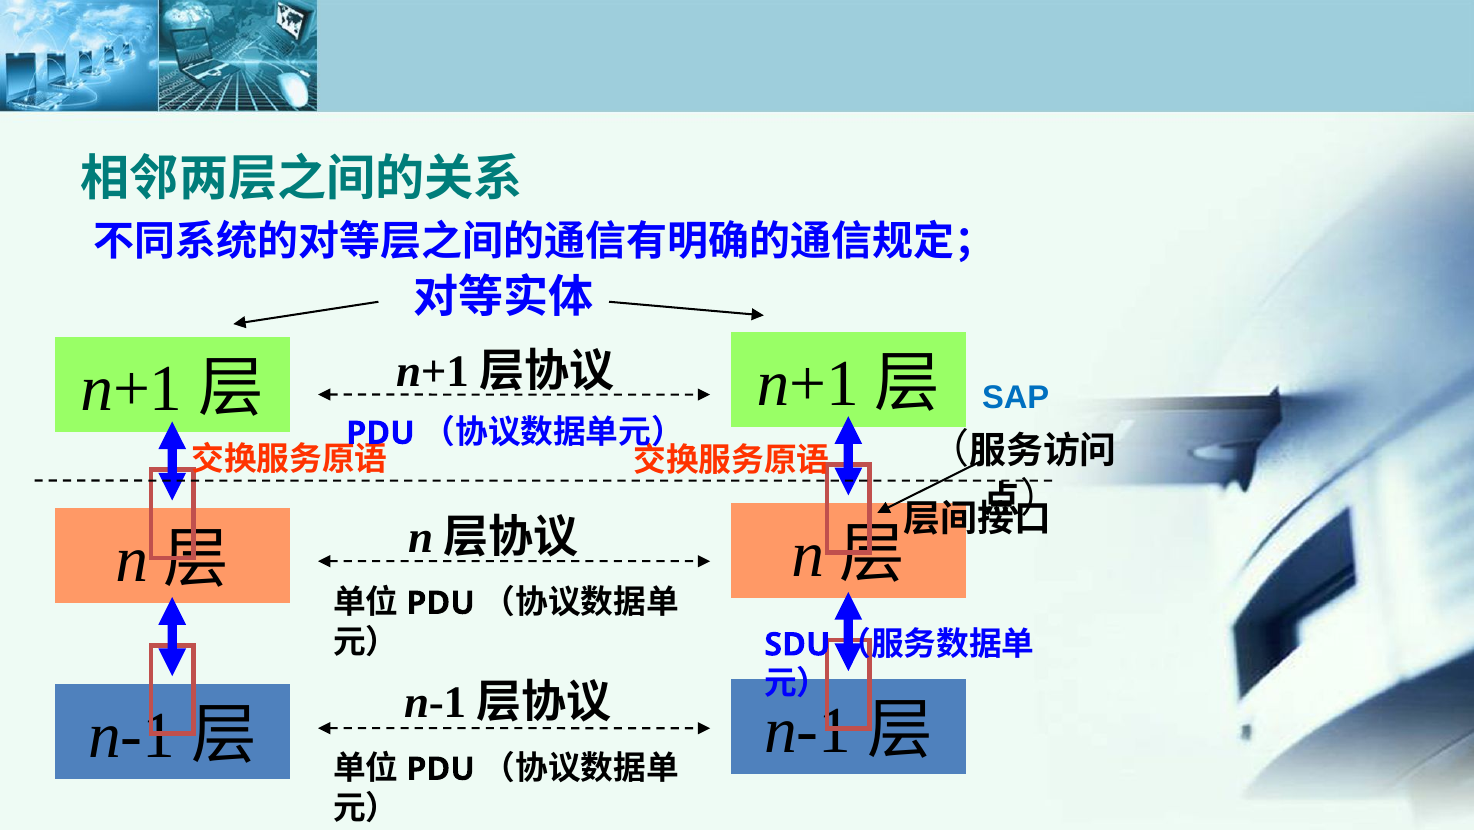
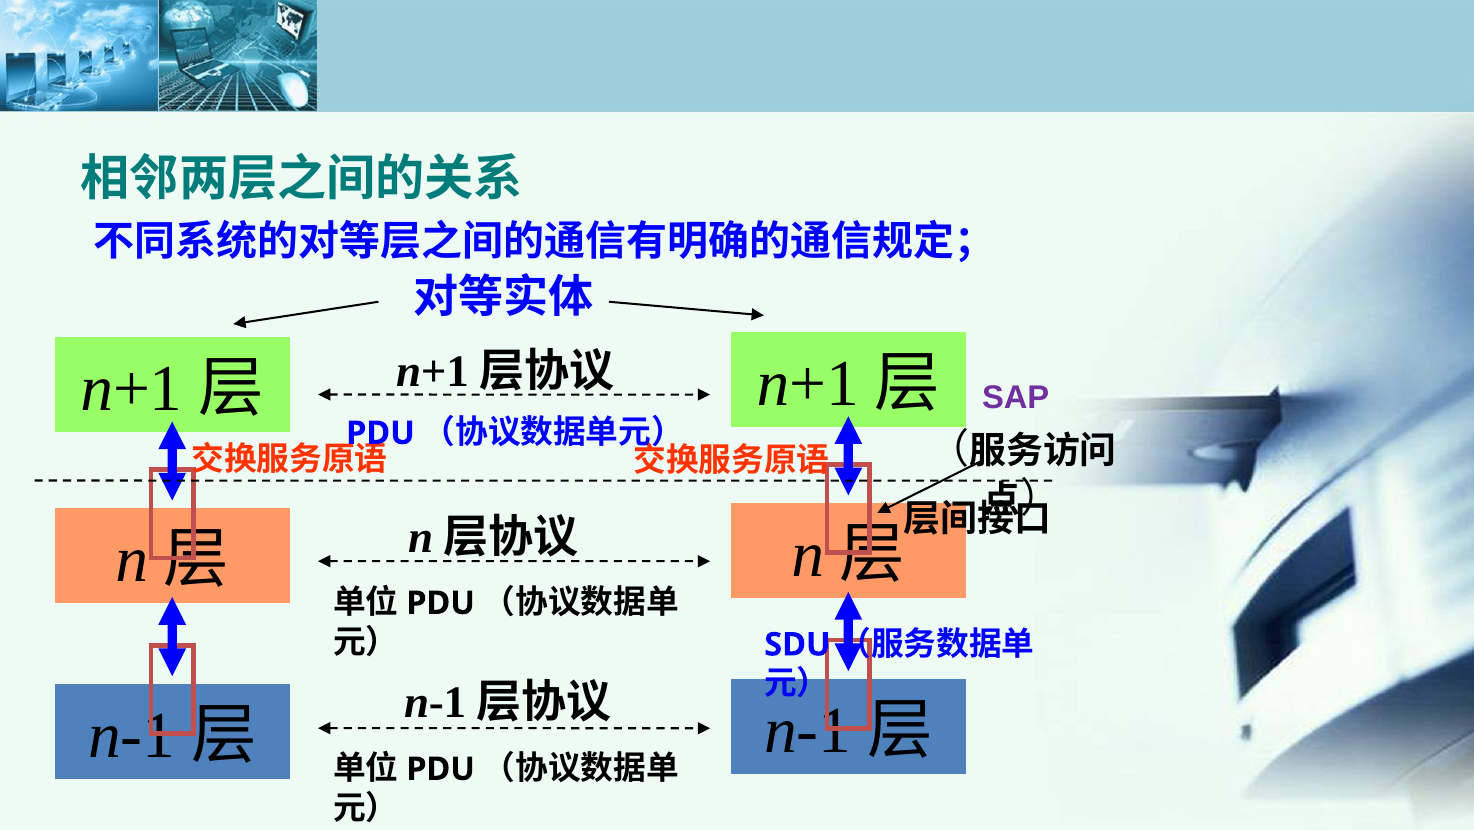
SAP colour: blue -> purple (1016, 398)
